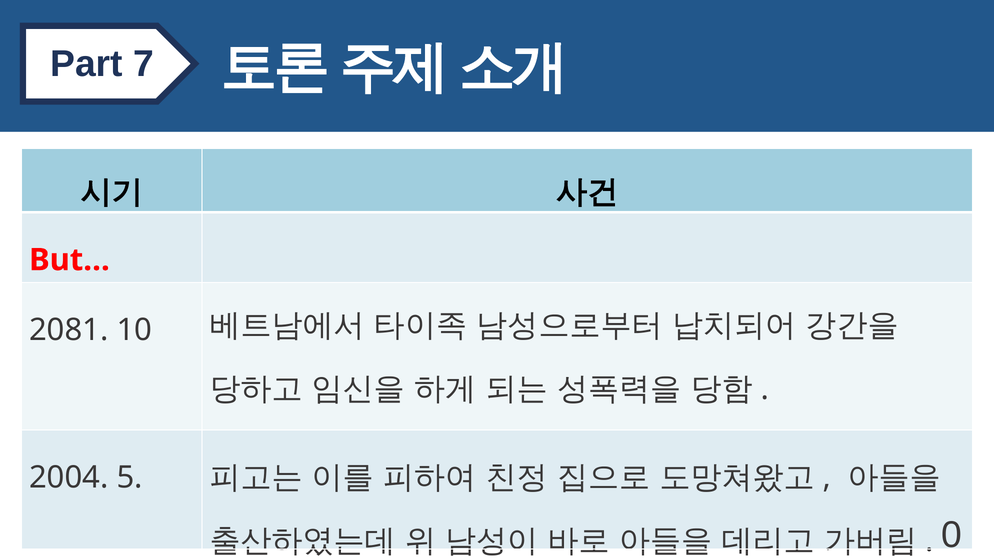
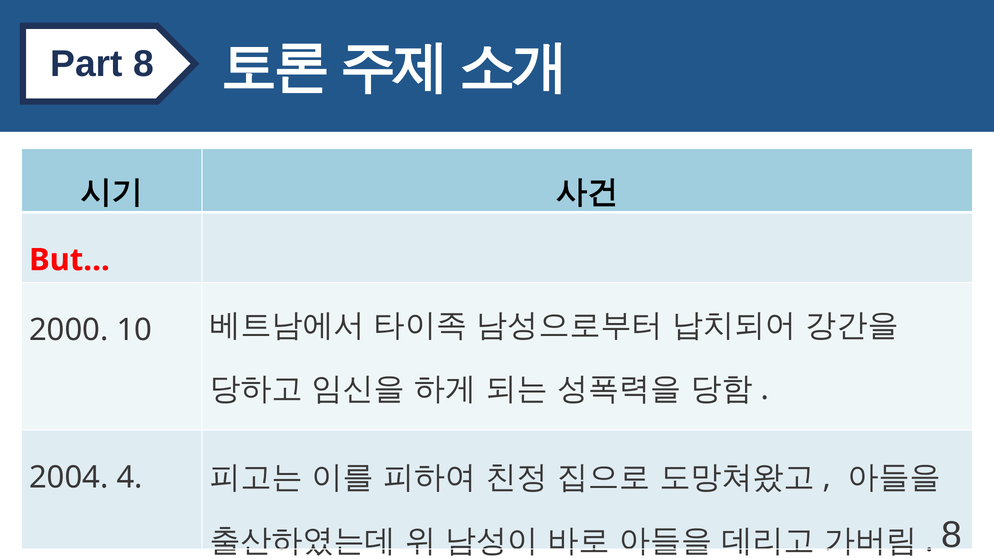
Part 7: 7 -> 8 (143, 64)
2081: 2081 -> 2000 (69, 330)
5: 5 -> 4 (130, 478)
0: 0 -> 8 (952, 535)
